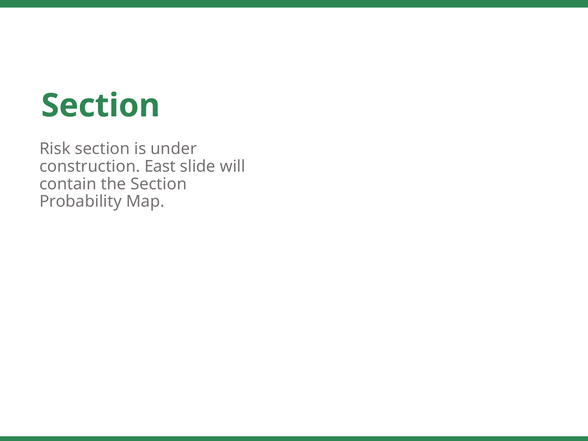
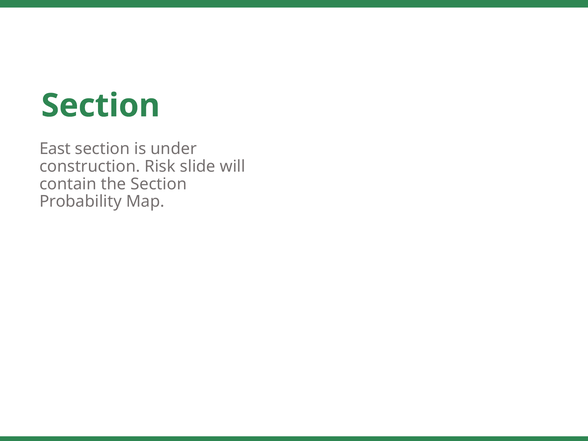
Risk: Risk -> East (55, 149)
East: East -> Risk (160, 166)
